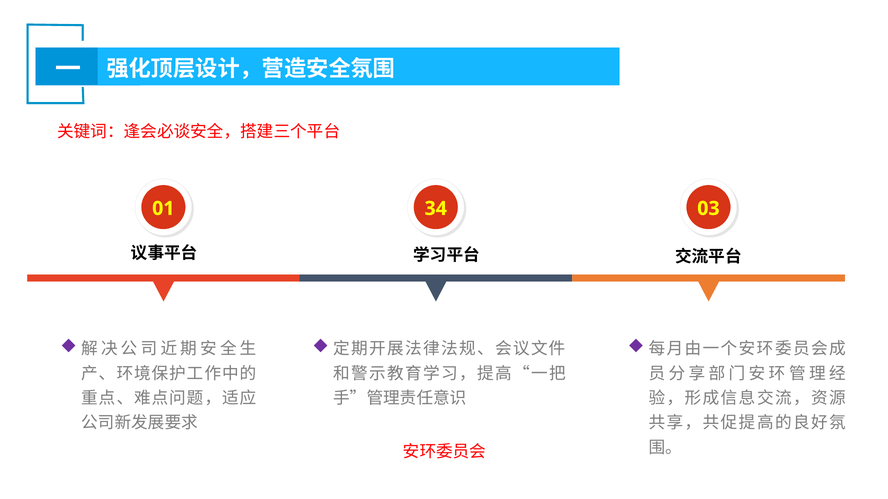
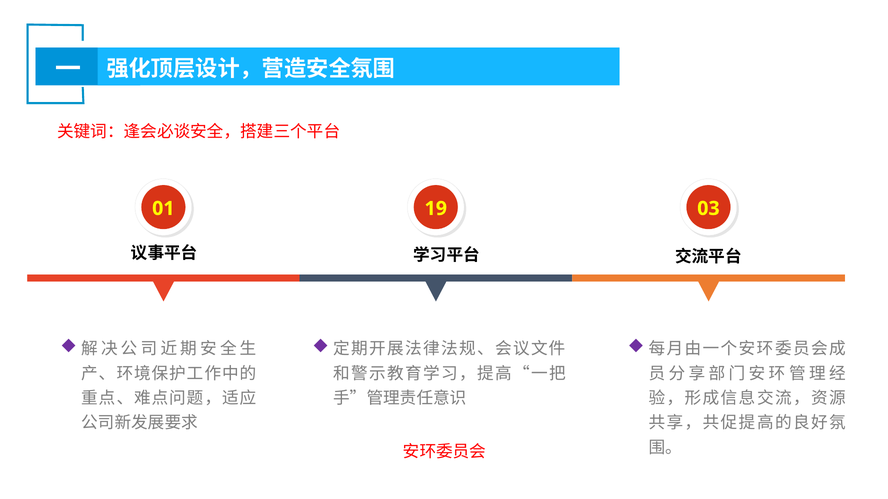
34: 34 -> 19 (436, 209)
